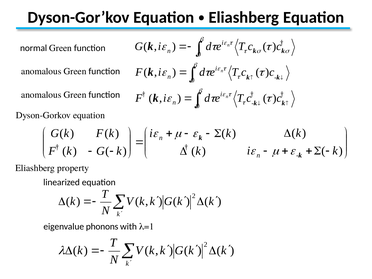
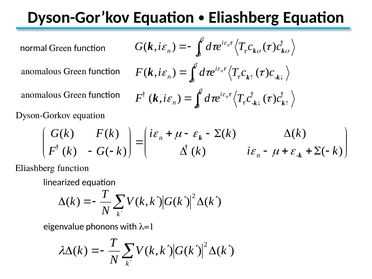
Eliashberg property: property -> function (73, 168)
